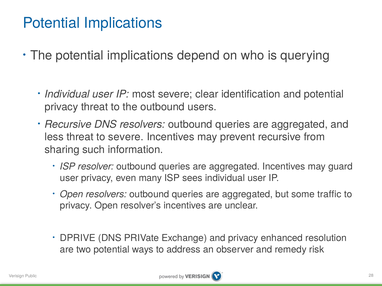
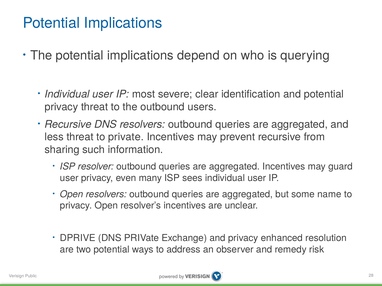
to severe: severe -> private (126, 137)
traffic: traffic -> name (329, 194)
